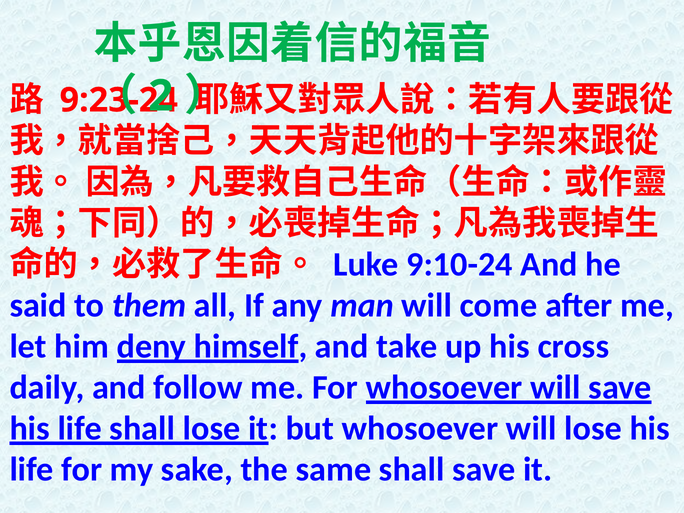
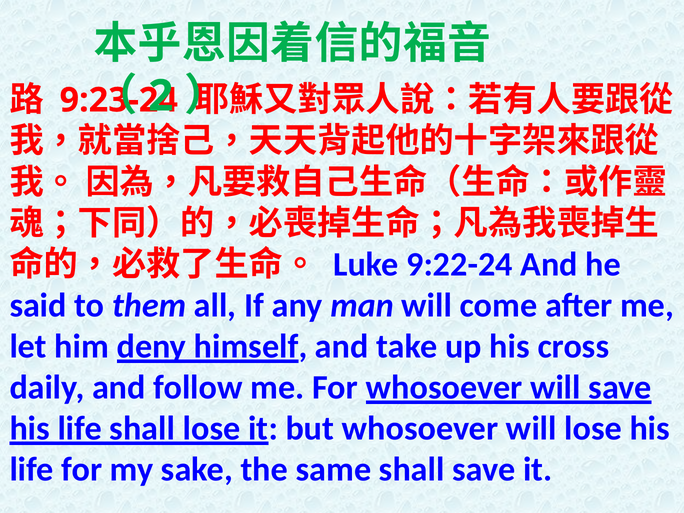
9:10-24: 9:10-24 -> 9:22-24 (459, 264)
